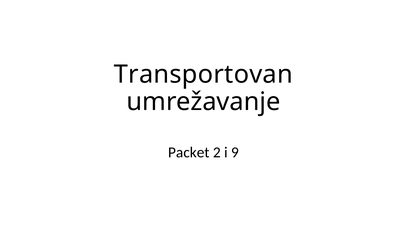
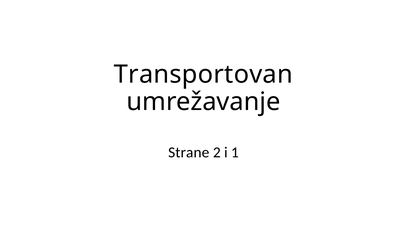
Packet: Packet -> Strane (189, 152)
9: 9 -> 1 (235, 152)
